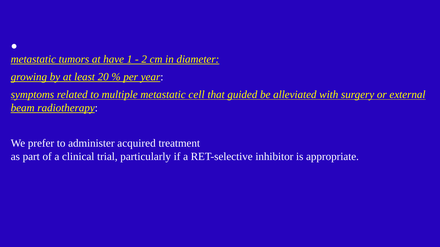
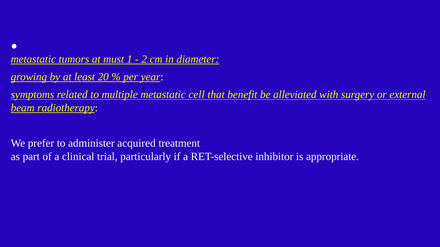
have: have -> must (114, 59)
guided: guided -> benefit (242, 95)
